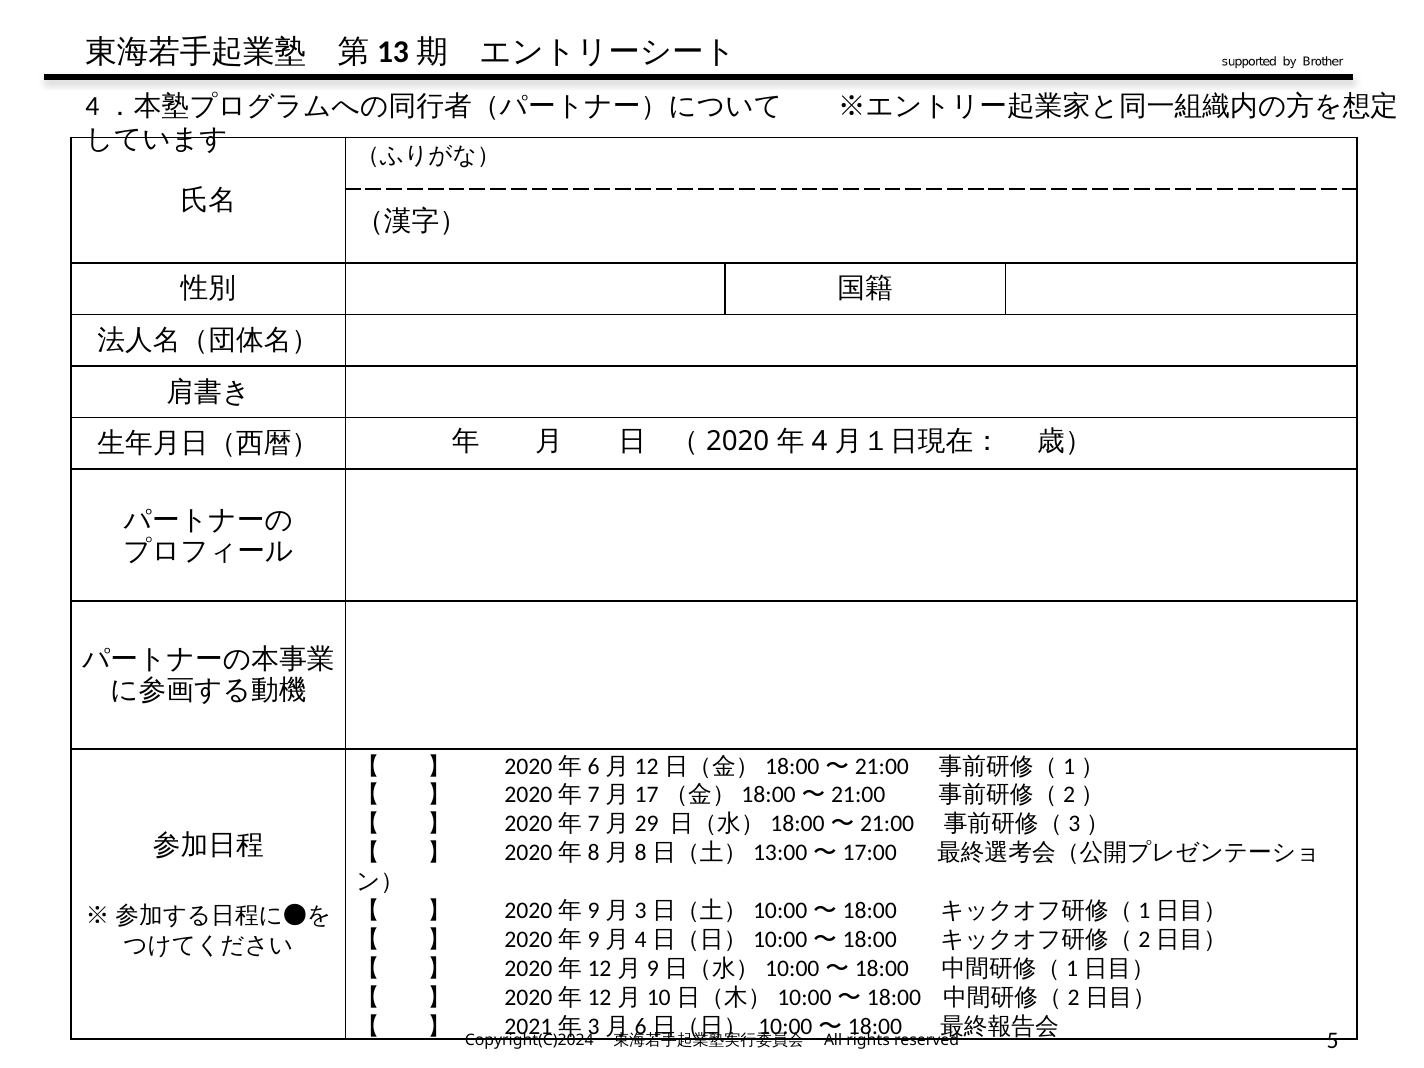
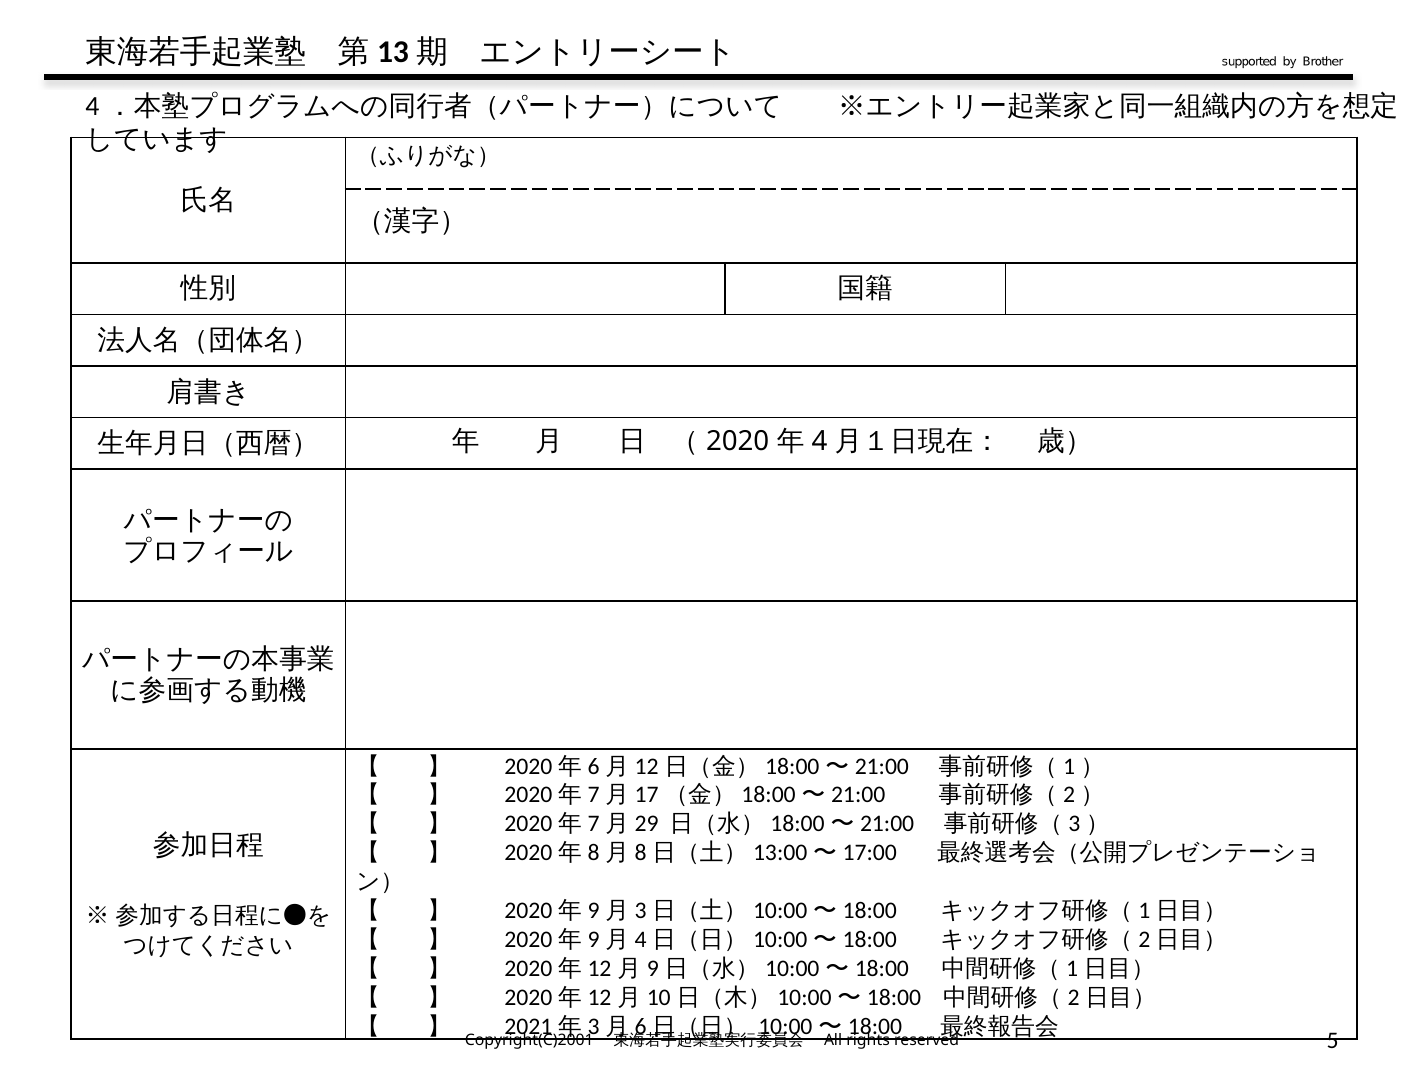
Copyright(C)2024: Copyright(C)2024 -> Copyright(C)2001 (529, 1040)
